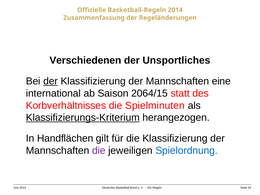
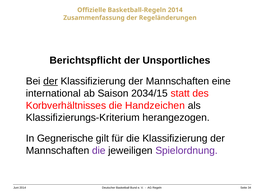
Verschiedenen: Verschiedenen -> Berichtspflicht (85, 60)
2064/15: 2064/15 -> 2034/15 (150, 93)
Spielminuten: Spielminuten -> Handzeichen (155, 105)
Klassifizierungs-Kriterium underline: present -> none (83, 118)
Handflächen: Handflächen -> Gegnerische (65, 138)
Spielordnung colour: blue -> purple (187, 151)
